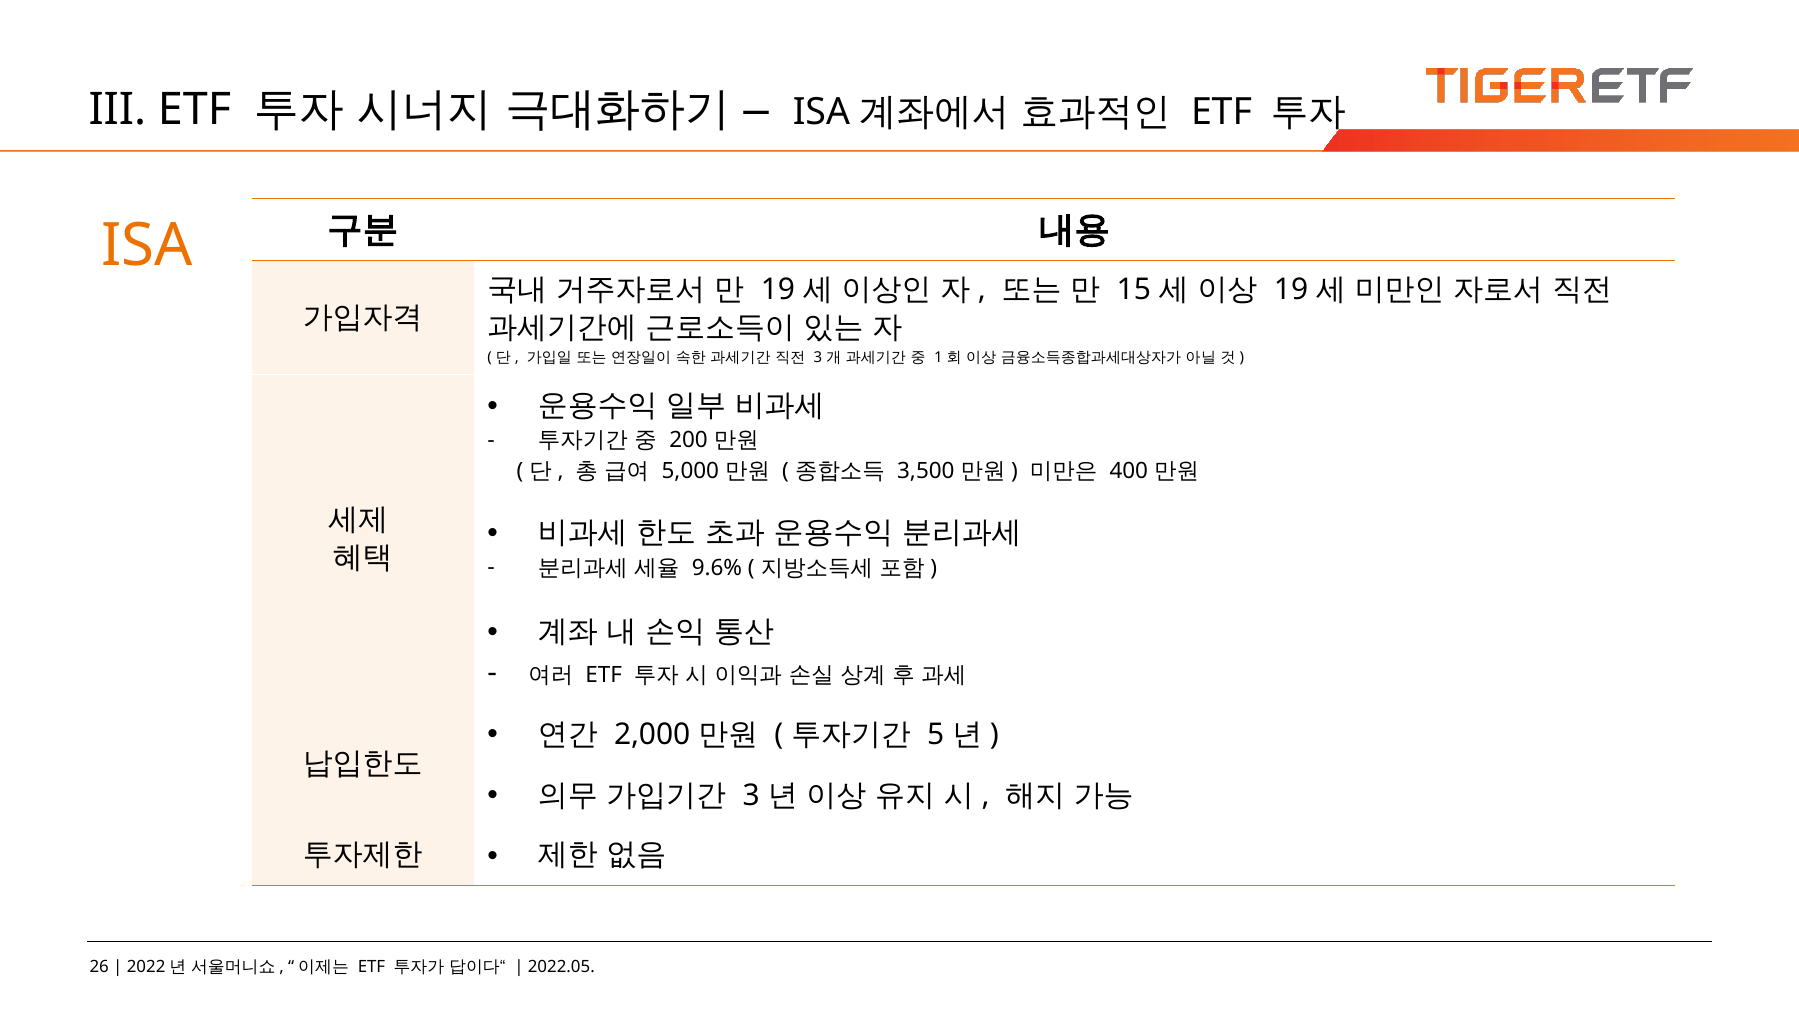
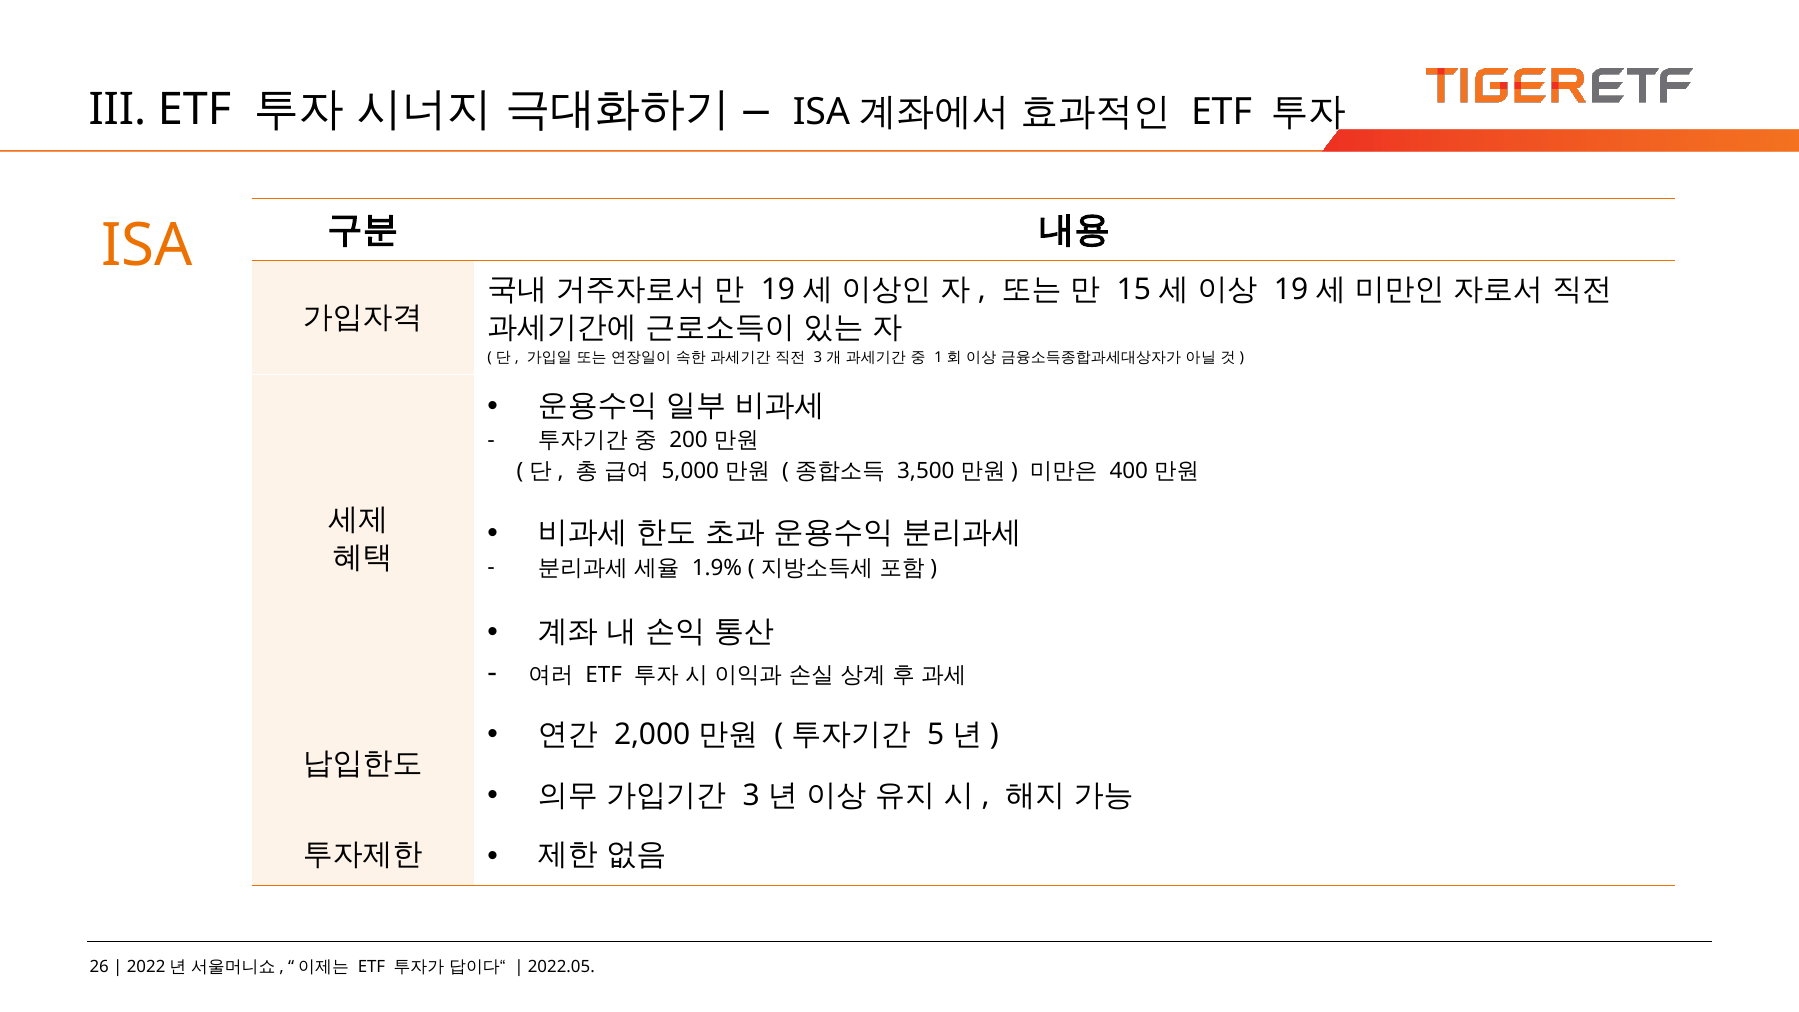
9.6%: 9.6% -> 1.9% (717, 568)
